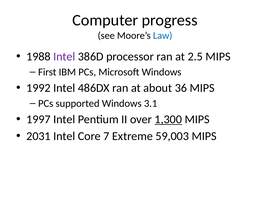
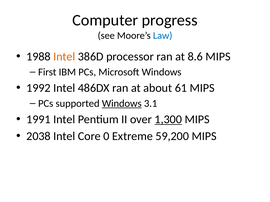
Intel colour: purple -> orange (64, 57)
2.5: 2.5 -> 8.6 (195, 57)
36: 36 -> 61 (181, 88)
Windows underline: none -> present (122, 104)
1997: 1997 -> 1991 (38, 120)
2031: 2031 -> 2038 (38, 136)
7: 7 -> 0 (106, 136)
59,003: 59,003 -> 59,200 (172, 136)
